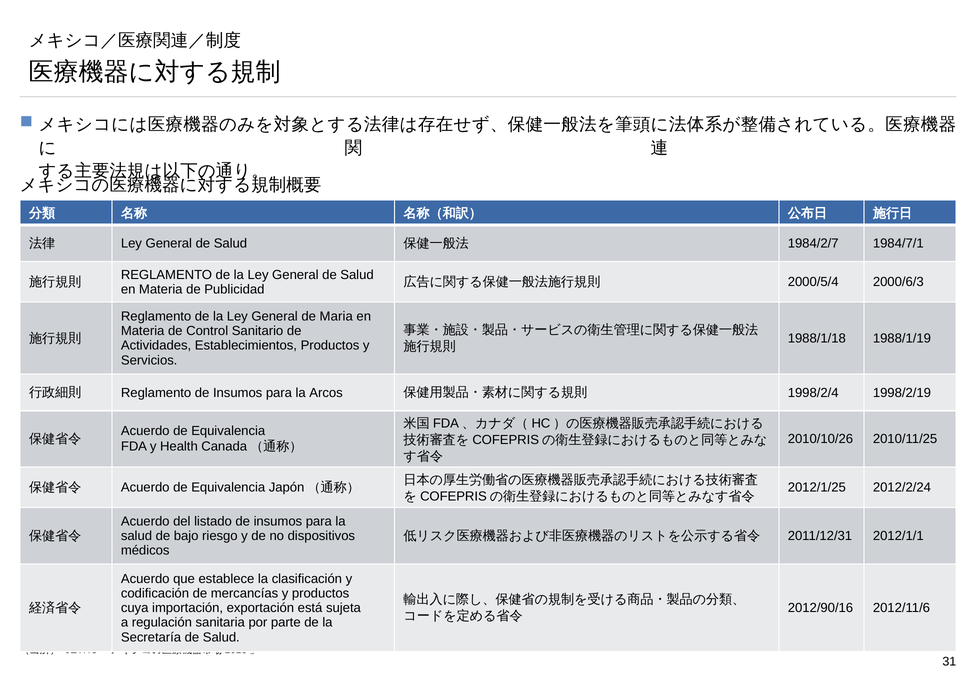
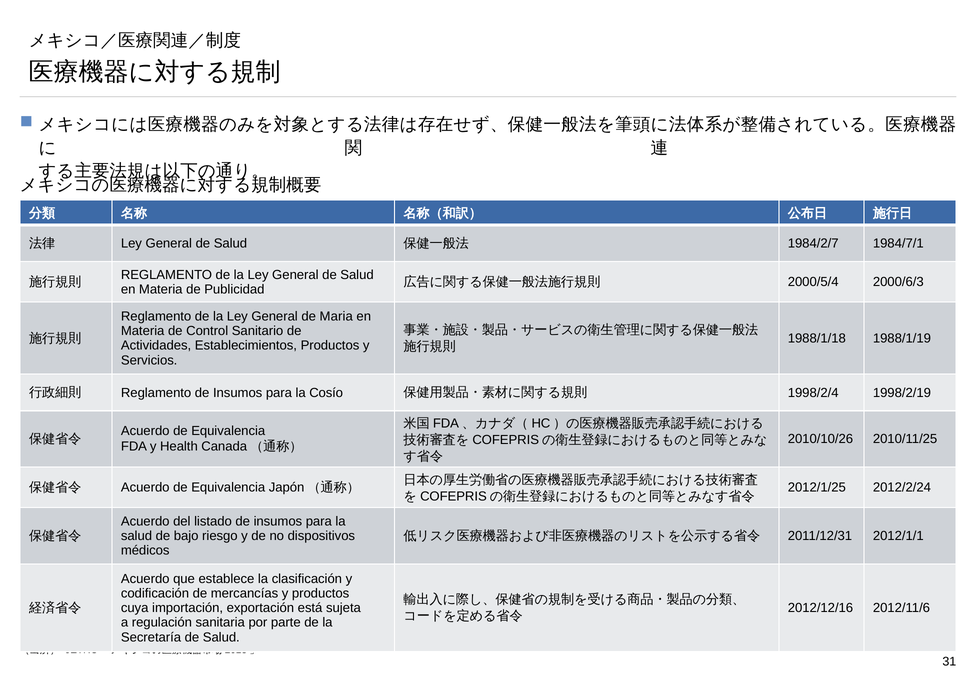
Arcos: Arcos -> Cosío (326, 392)
2012/90/16: 2012/90/16 -> 2012/12/16 (820, 608)
